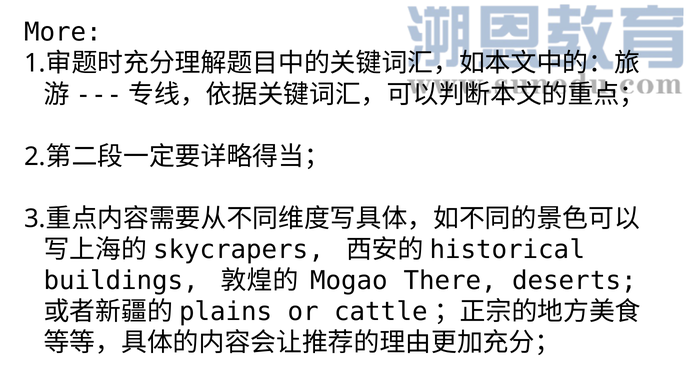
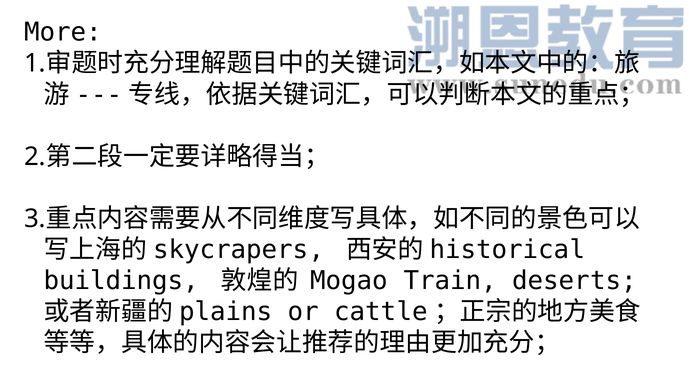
There: There -> Train (450, 280)
